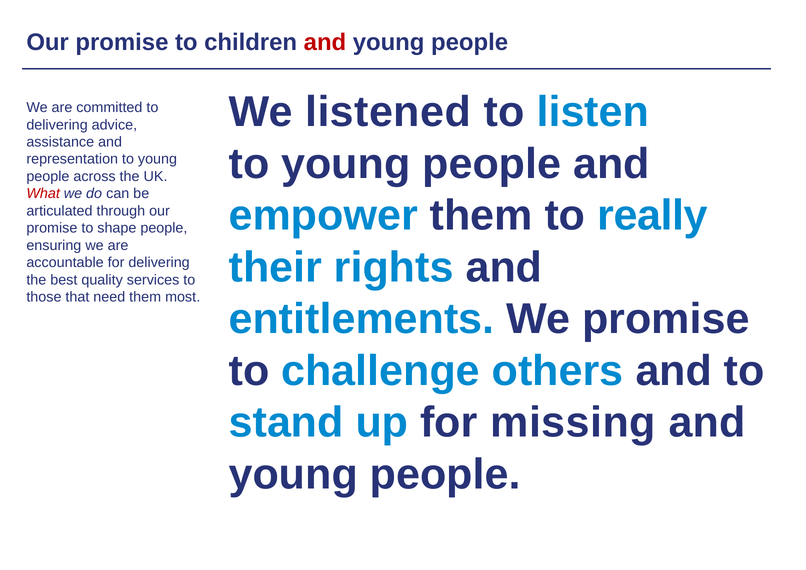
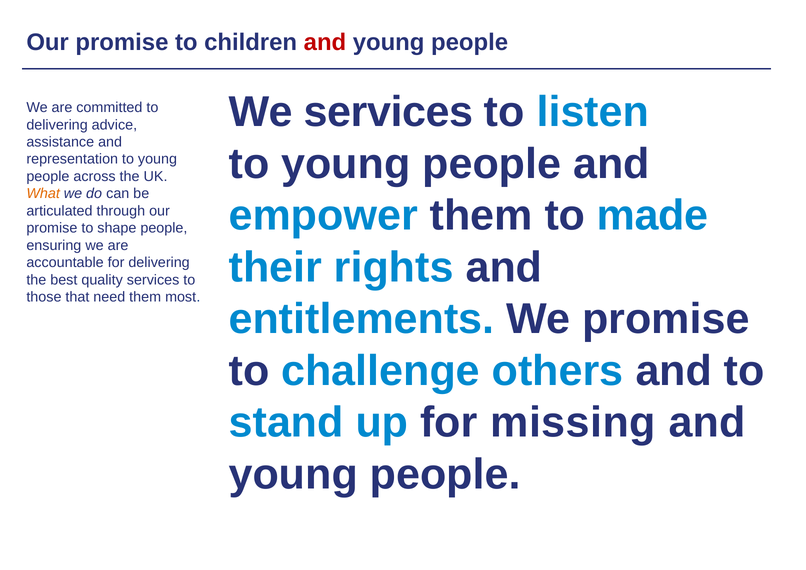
We listened: listened -> services (388, 112)
What colour: red -> orange (43, 194)
really: really -> made (653, 216)
